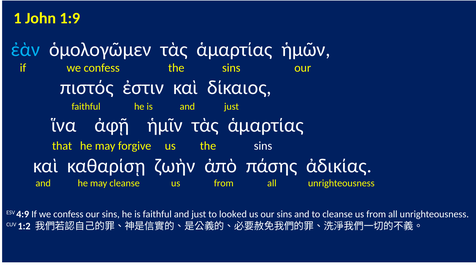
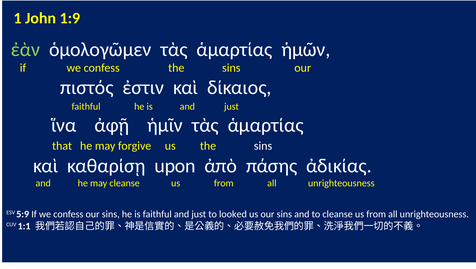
ἐὰν colour: light blue -> light green (25, 49)
ζωὴν: ζωὴν -> upon (175, 166)
4:9: 4:9 -> 5:9 (23, 214)
1:2: 1:2 -> 1:1 (24, 226)
